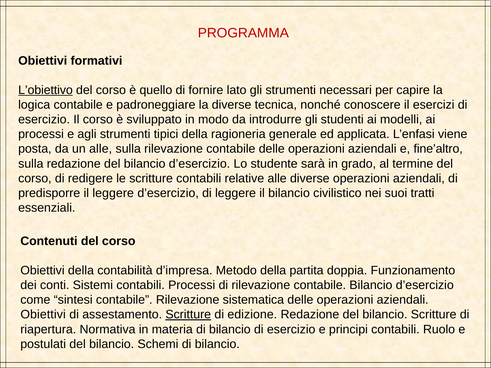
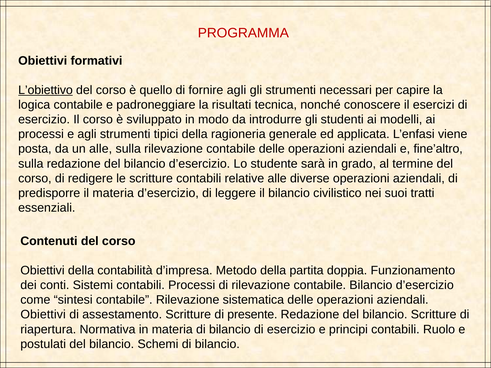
fornire lato: lato -> agli (237, 90)
la diverse: diverse -> risultati (232, 105)
il leggere: leggere -> materia (113, 193)
Scritture underline: present -> none (188, 315)
edizione: edizione -> presente (252, 315)
